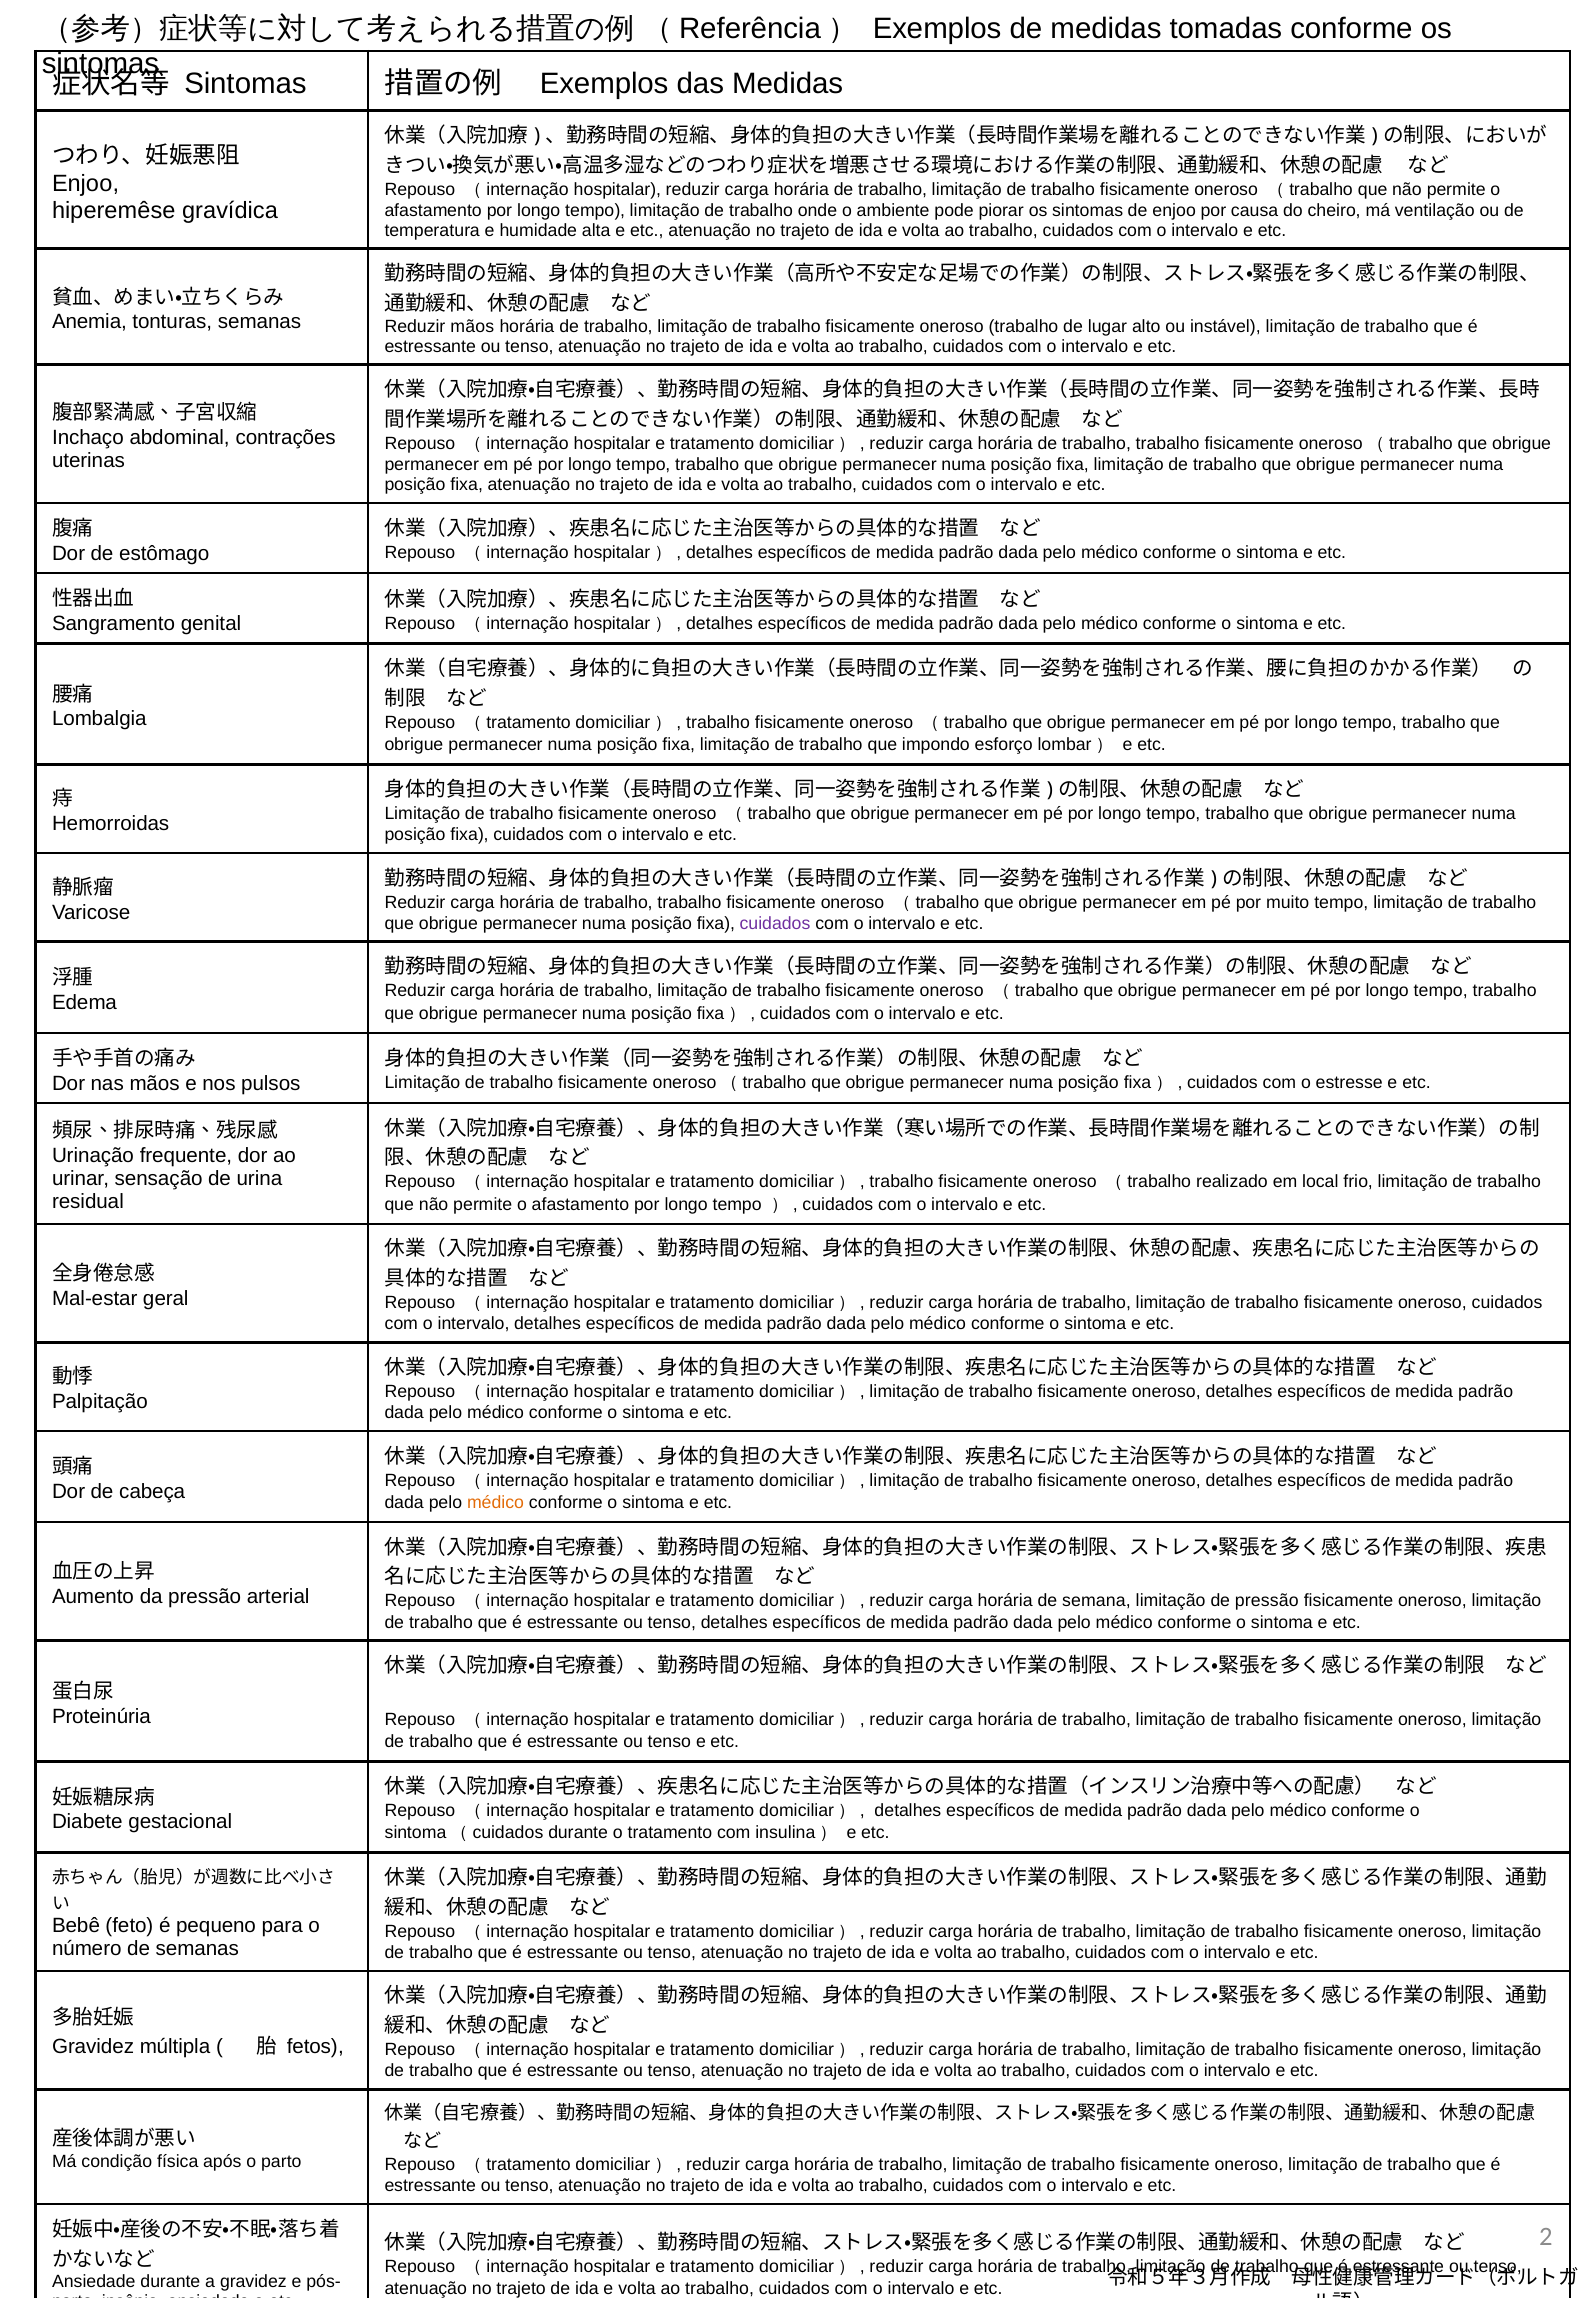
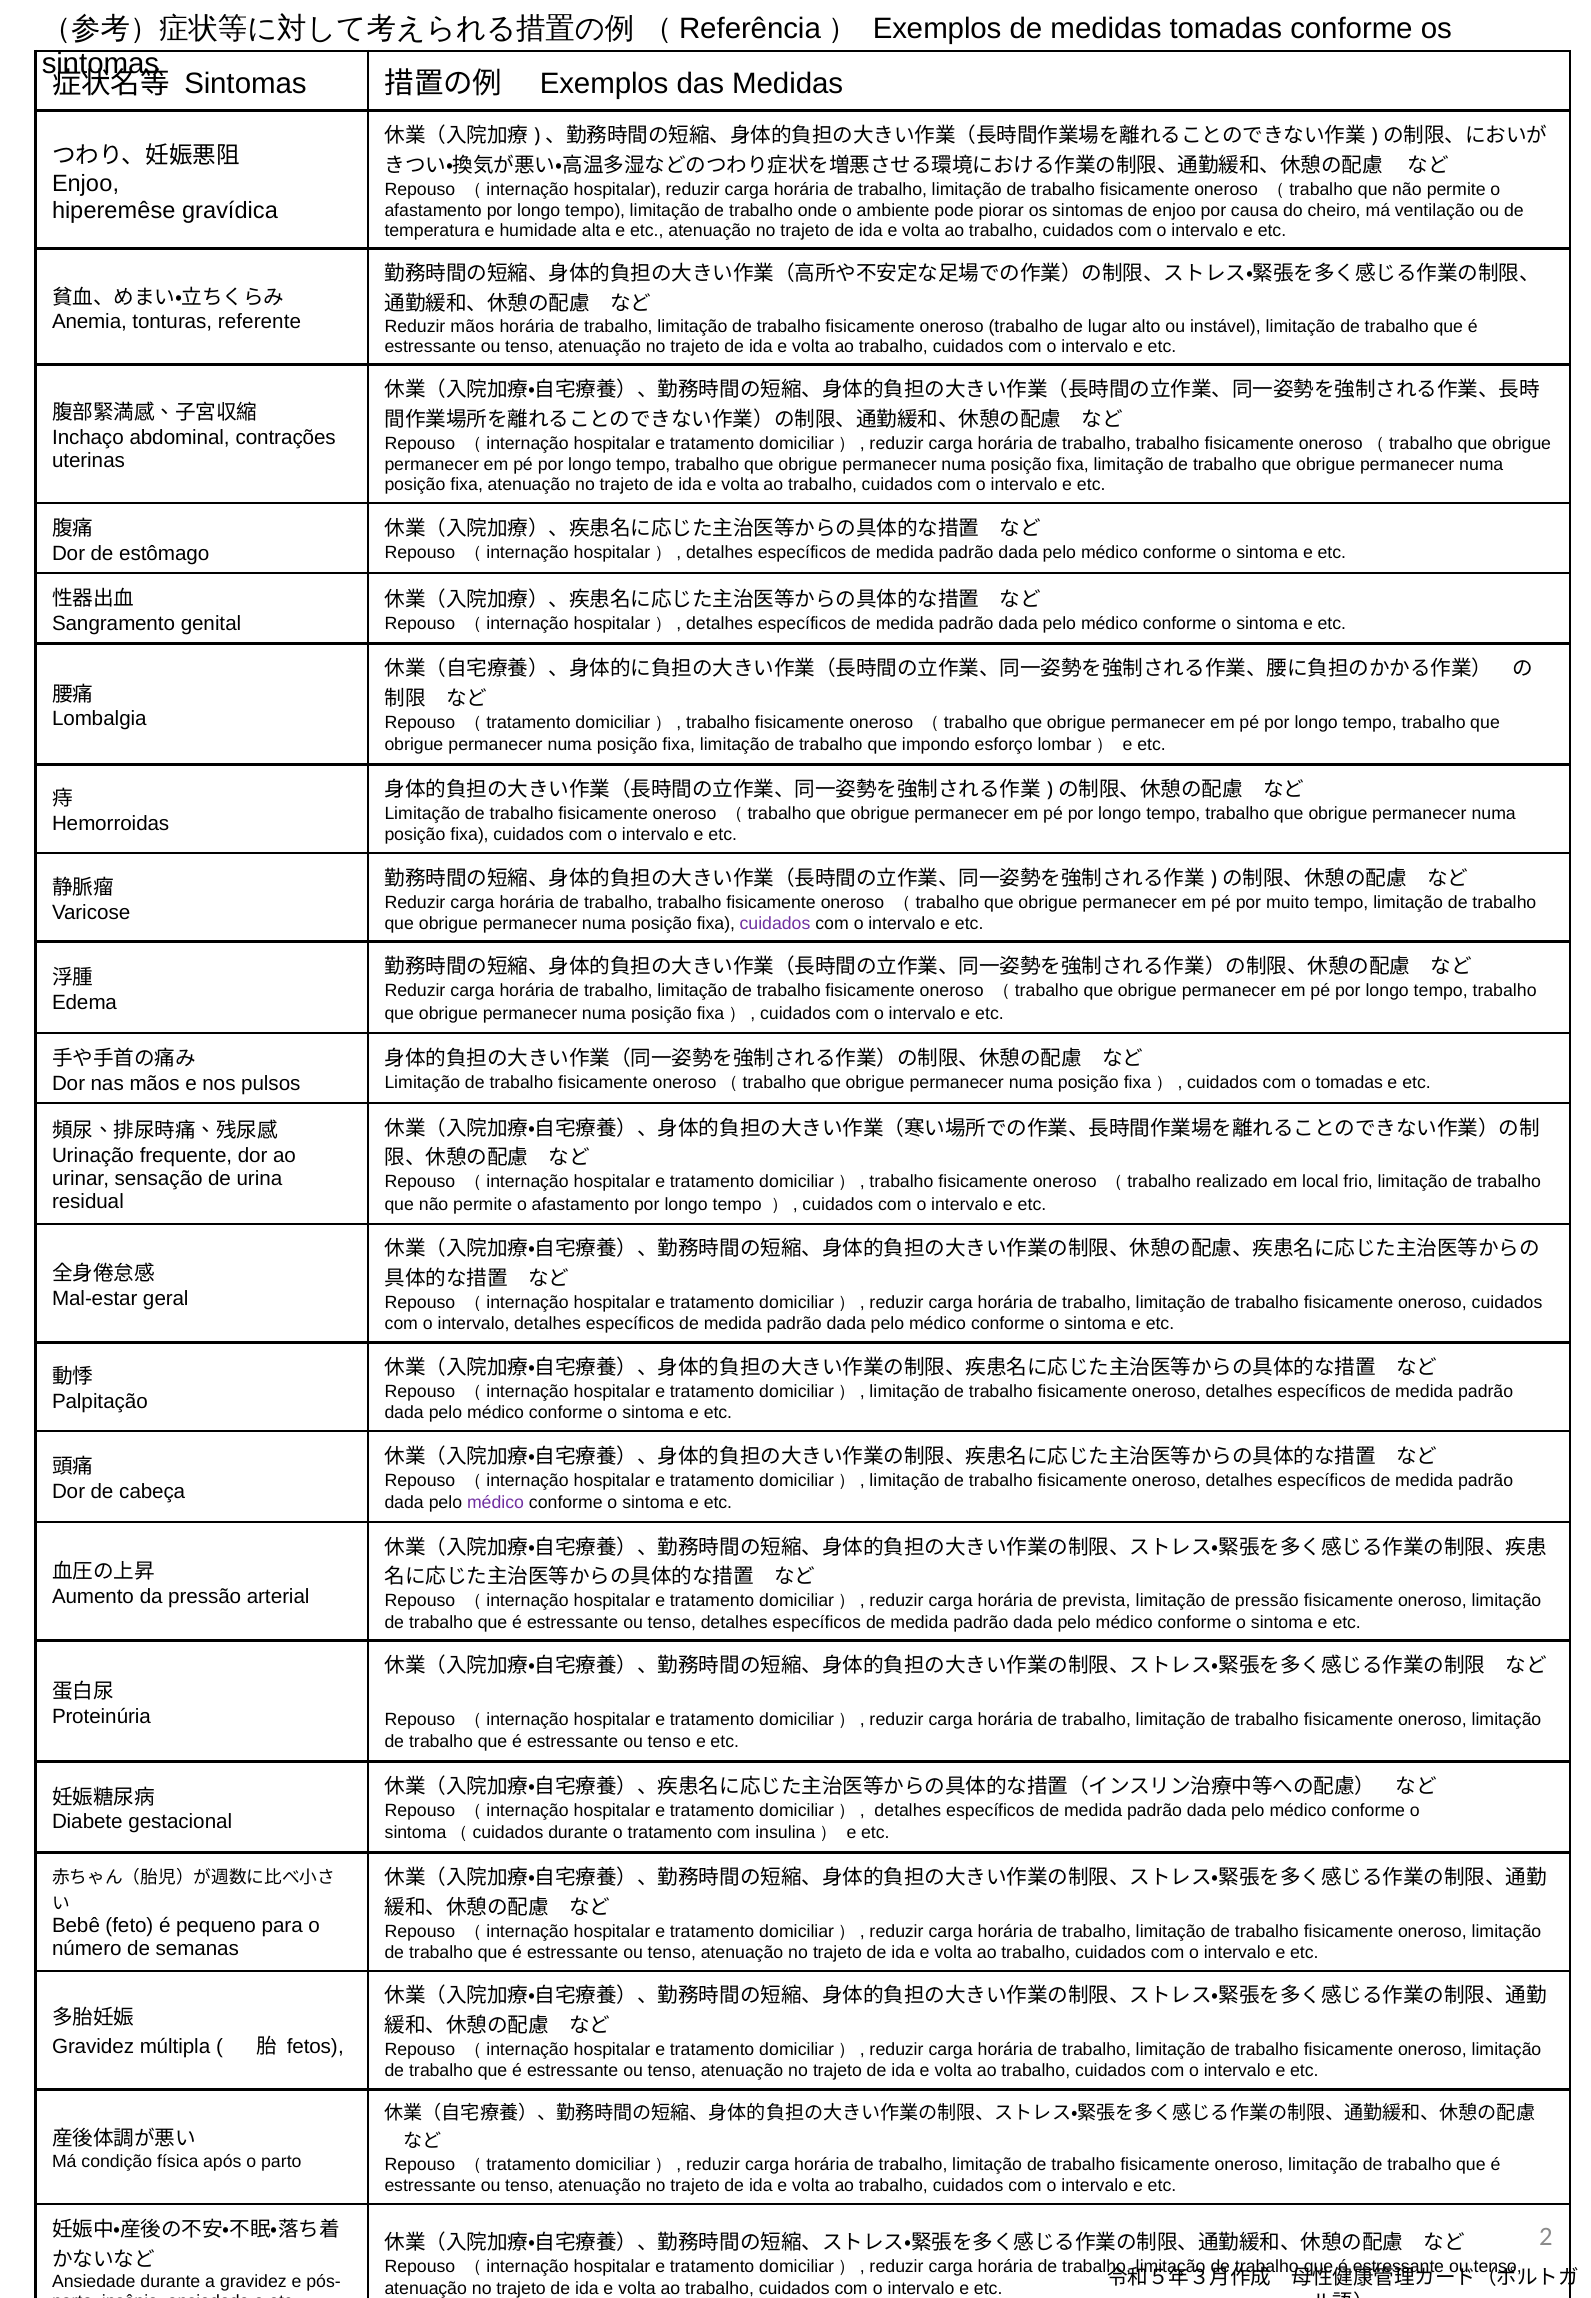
tonturas semanas: semanas -> referente (259, 322)
o estresse: estresse -> tomadas (1349, 1083)
médico colour: orange -> purple (495, 1503)
semana: semana -> prevista (1096, 1601)
